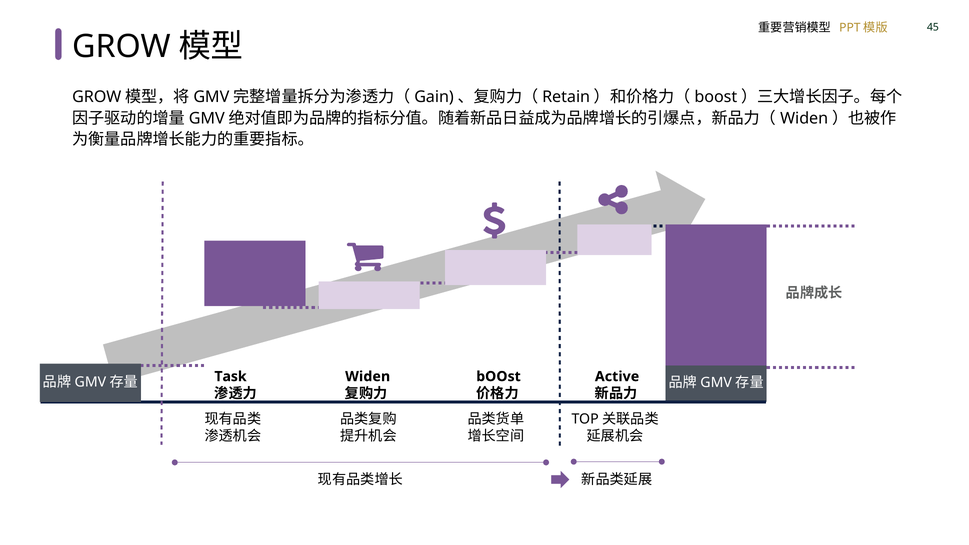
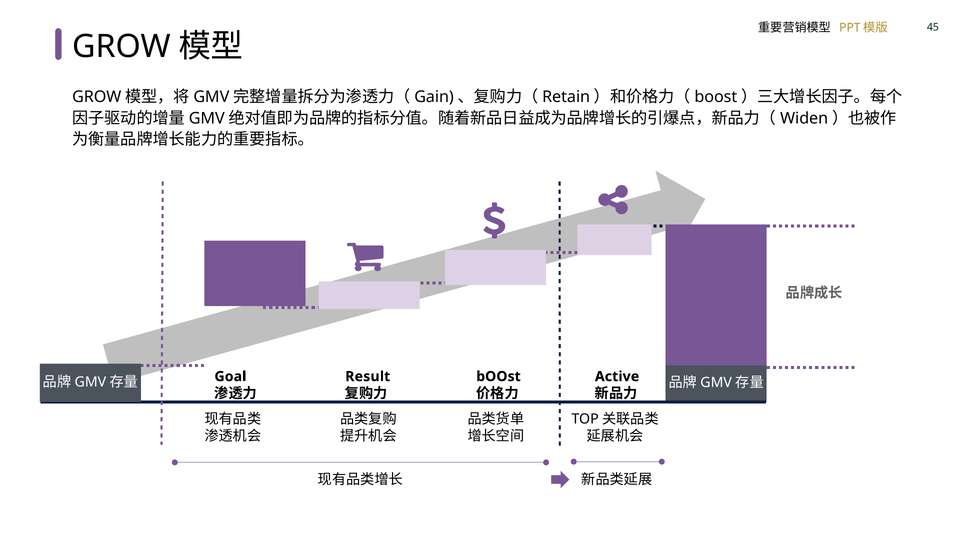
Task: Task -> Goal (230, 377)
Widen: Widen -> Result (368, 377)
